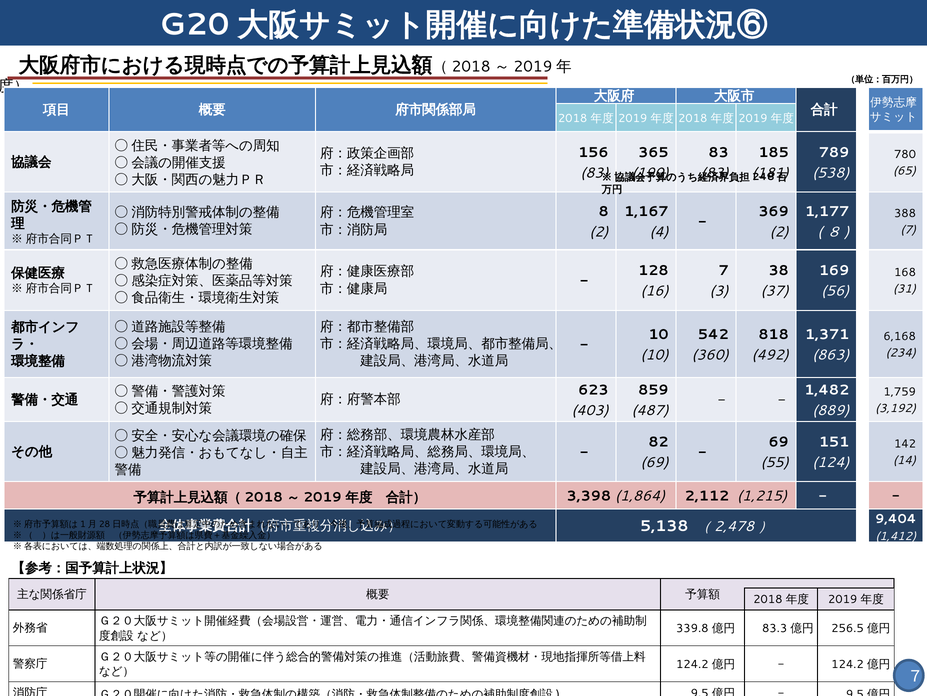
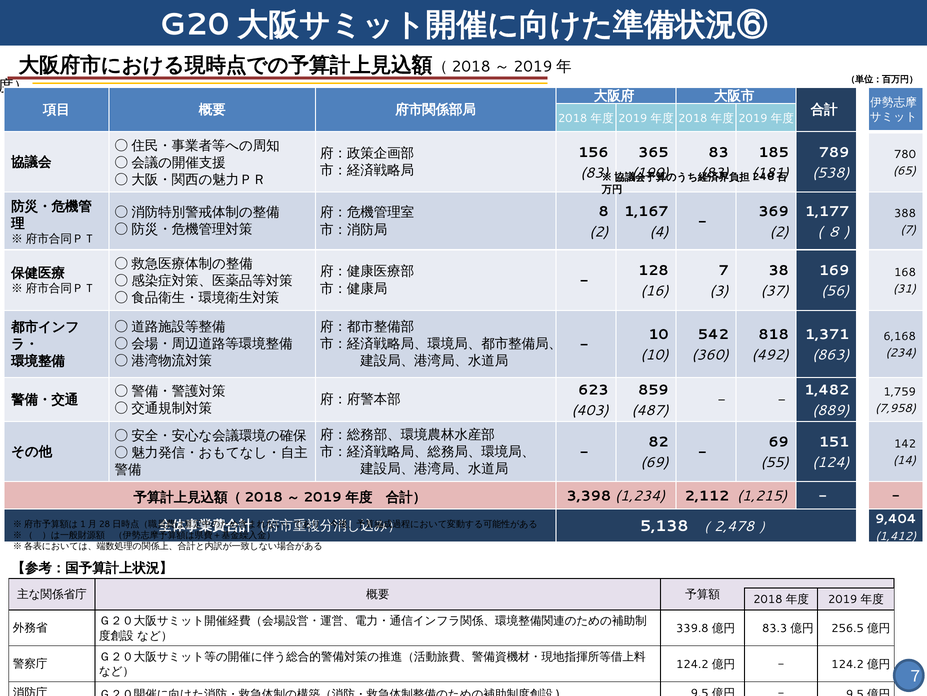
3,192: 3,192 -> 7,958 (896, 408)
1,864: 1,864 -> 1,234 (640, 496)
